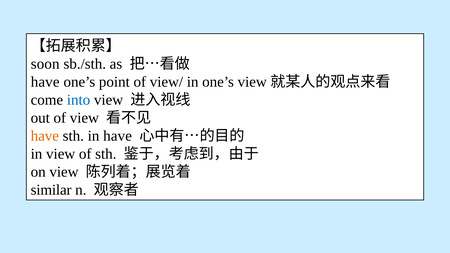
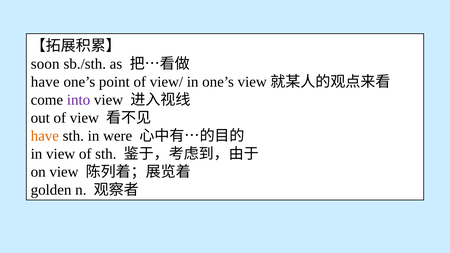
into colour: blue -> purple (79, 100)
in have: have -> were (118, 136)
similar: similar -> golden (51, 190)
